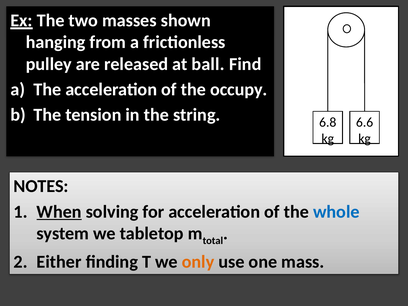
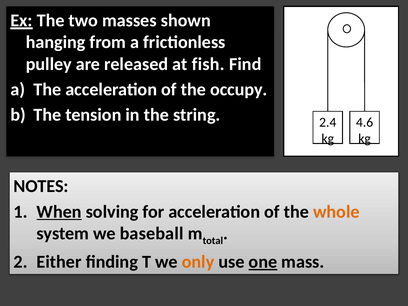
ball: ball -> fish (208, 64)
6.8: 6.8 -> 2.4 (328, 122)
6.6: 6.6 -> 4.6 (365, 122)
whole colour: blue -> orange (336, 212)
tabletop: tabletop -> baseball (152, 234)
one underline: none -> present (263, 262)
